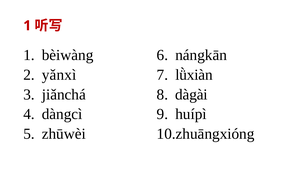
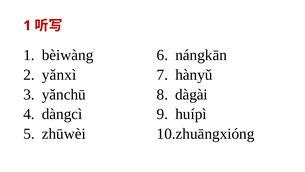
lǜxiàn: lǜxiàn -> hànyǔ (194, 75)
jiǎnchá: jiǎnchá -> yǎnchū (64, 94)
